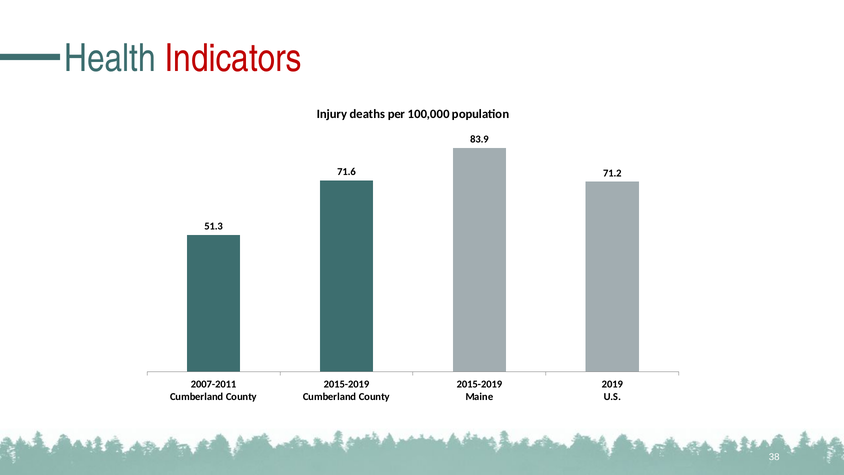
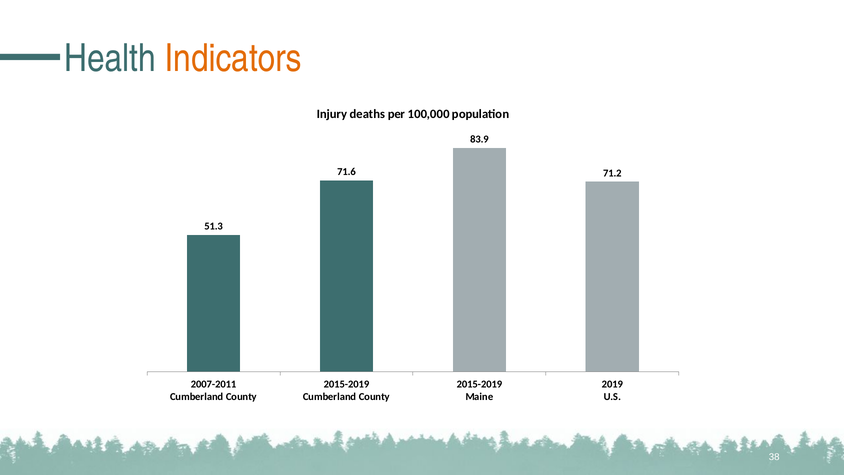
Indicators colour: red -> orange (233, 58)
